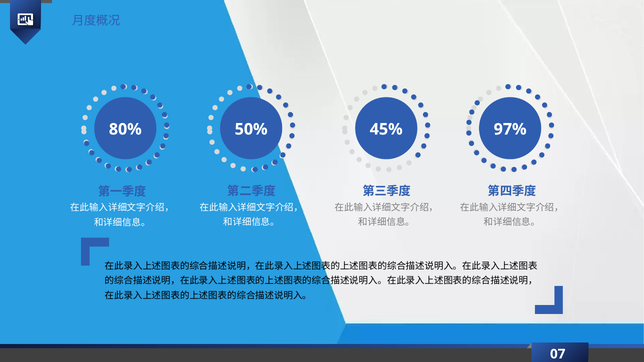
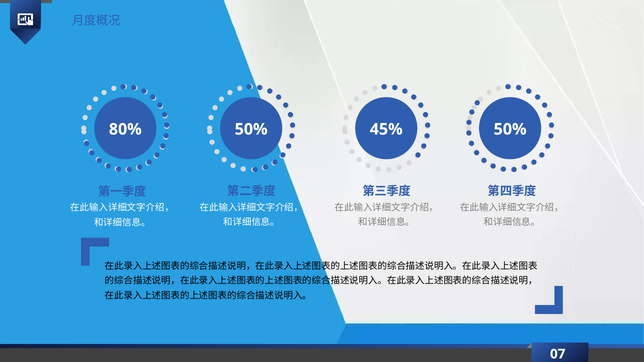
97%: 97% -> 50% (510, 129)
